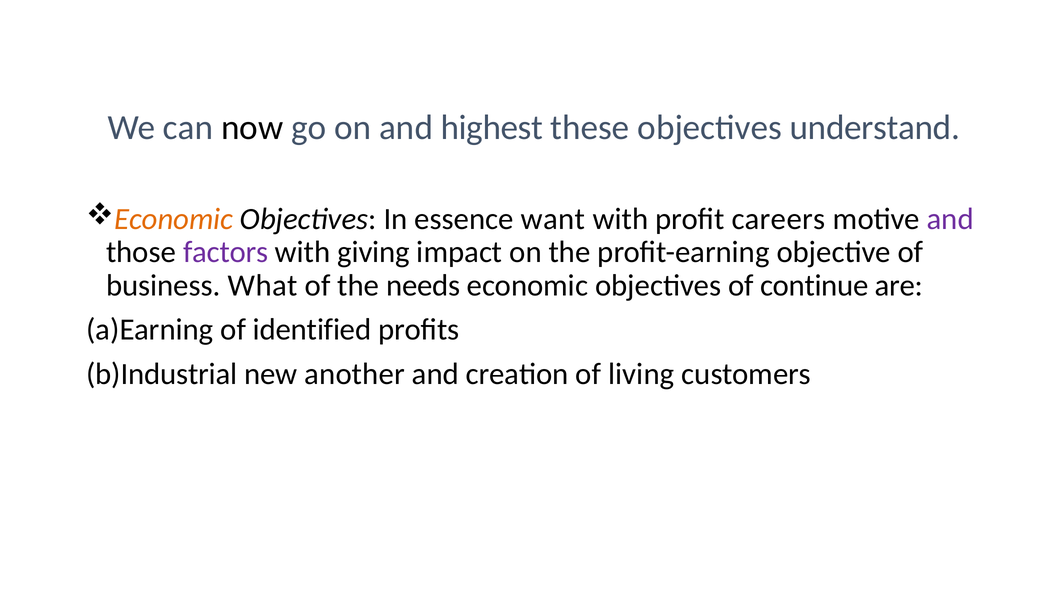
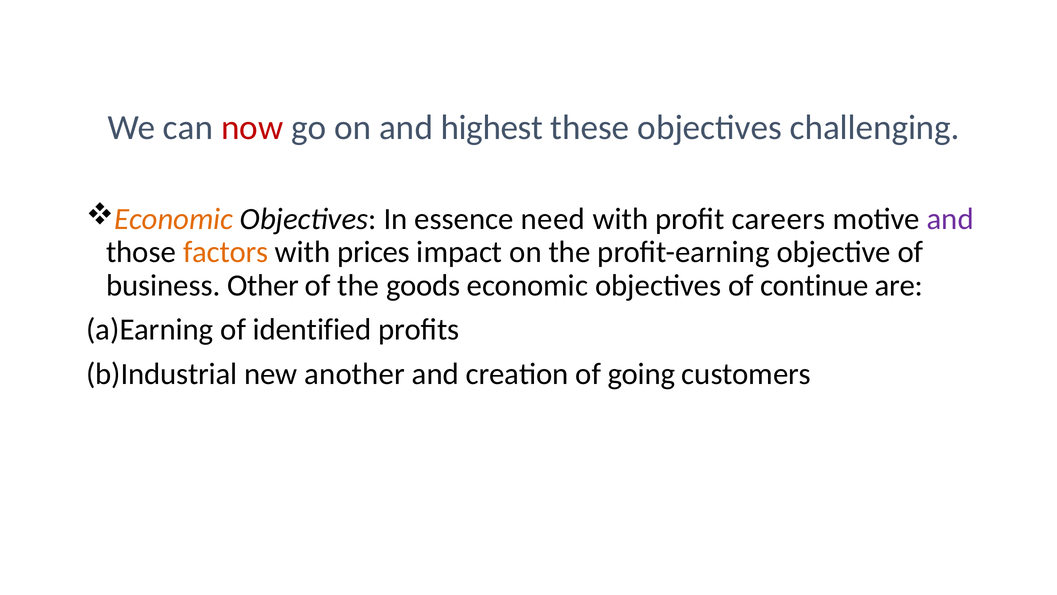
now colour: black -> red (252, 128)
understand: understand -> challenging (875, 128)
want: want -> need (553, 219)
factors colour: purple -> orange (226, 252)
giving: giving -> prices (374, 252)
What: What -> Other (263, 285)
needs: needs -> goods (423, 285)
living: living -> going (641, 374)
